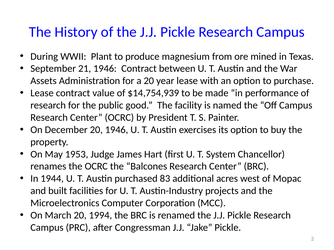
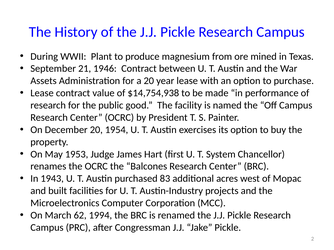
$14,754,939: $14,754,939 -> $14,754,938 (153, 93)
20 1946: 1946 -> 1954 (117, 130)
1944: 1944 -> 1943 (52, 179)
March 20: 20 -> 62 (80, 216)
